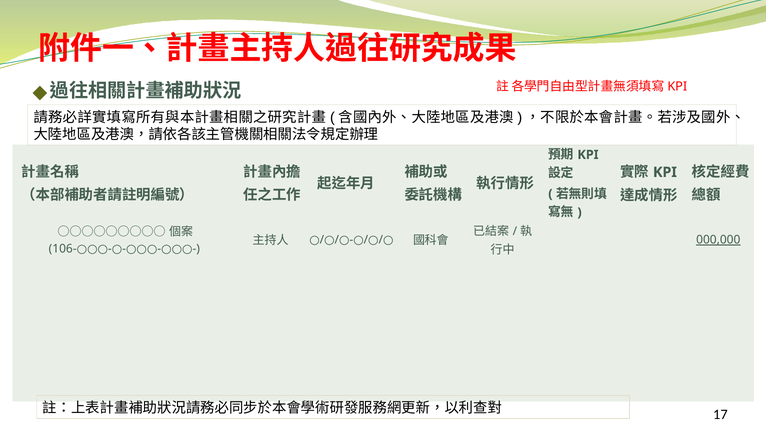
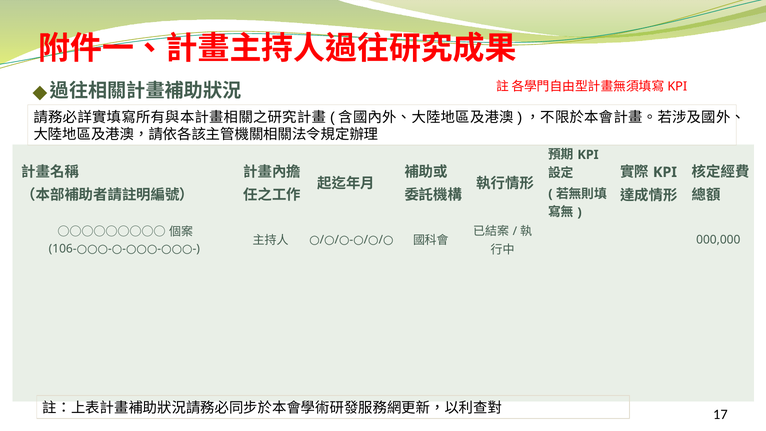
000,000 underline: present -> none (718, 240)
